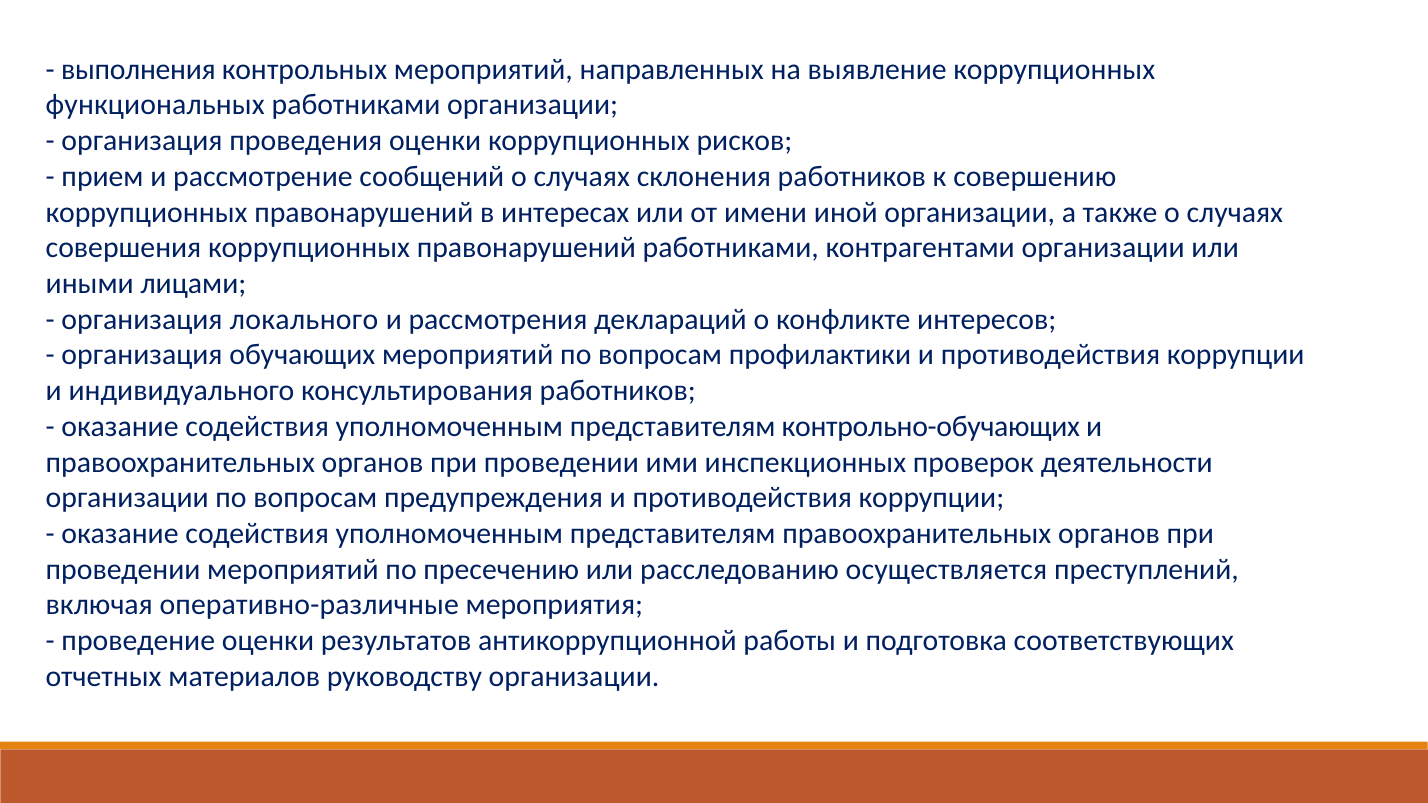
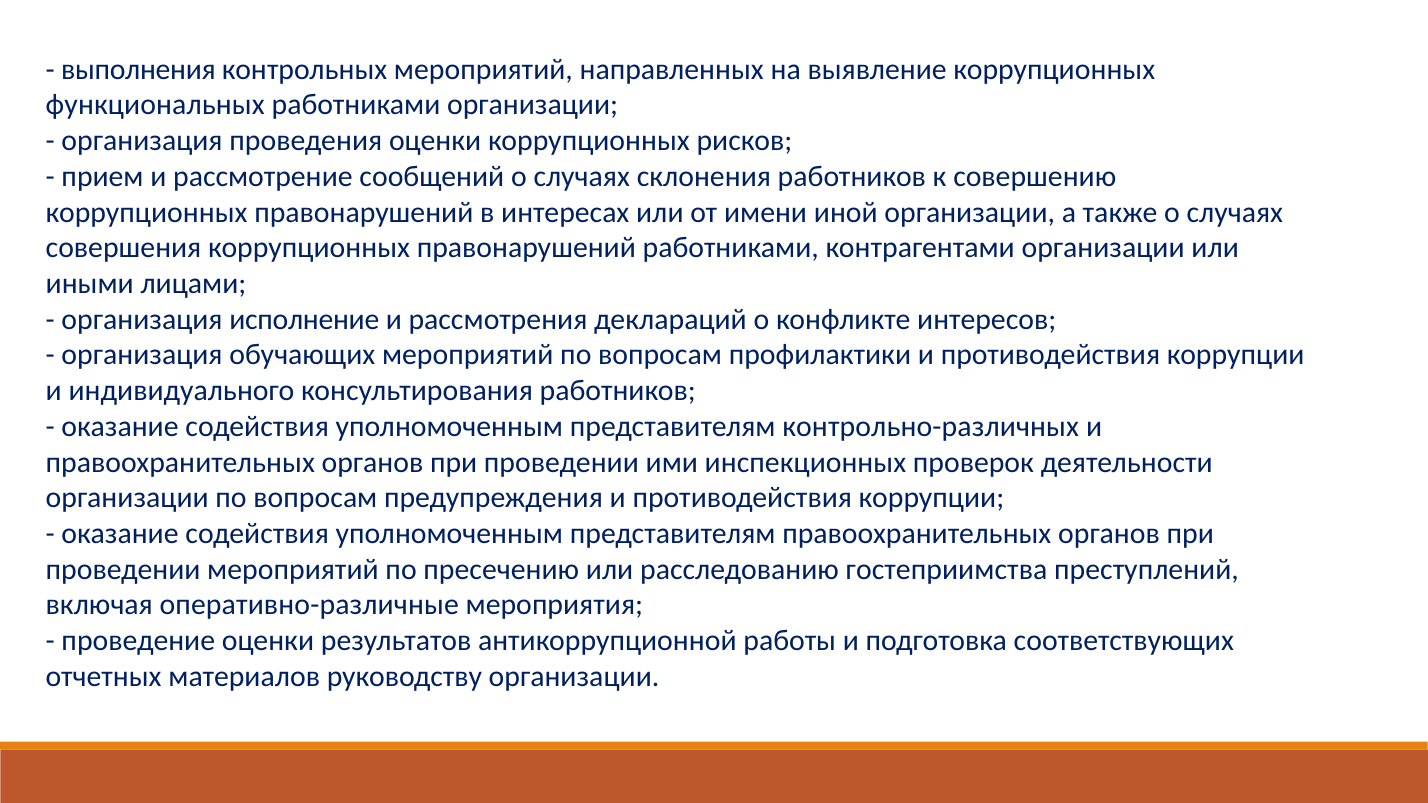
локального: локального -> исполнение (304, 319)
контрольно-обучающих: контрольно-обучающих -> контрольно-различных (931, 427)
осуществляется: осуществляется -> гостеприимства (947, 569)
